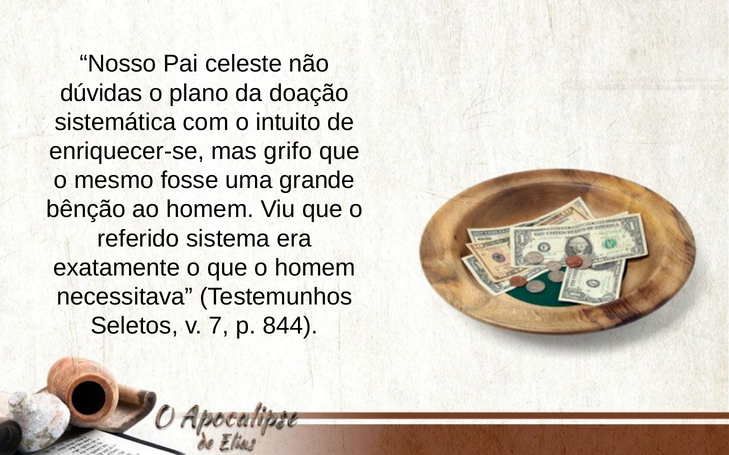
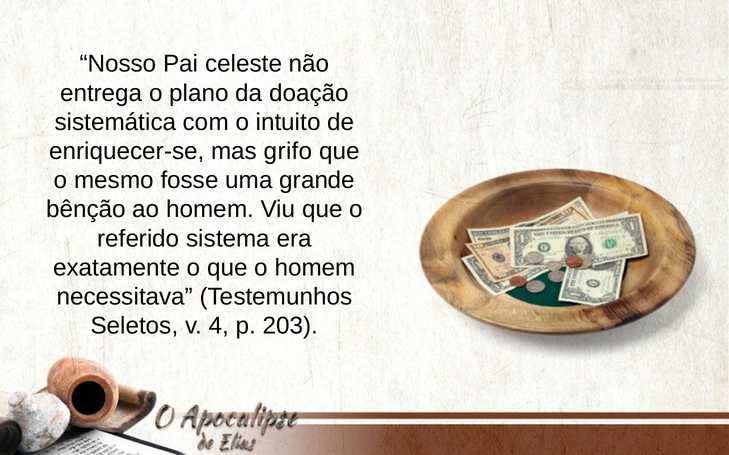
dúvidas: dúvidas -> entrega (101, 93)
7: 7 -> 4 (219, 326)
844: 844 -> 203 (291, 326)
